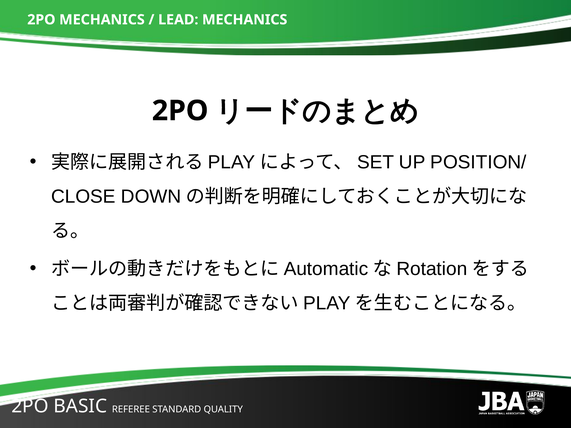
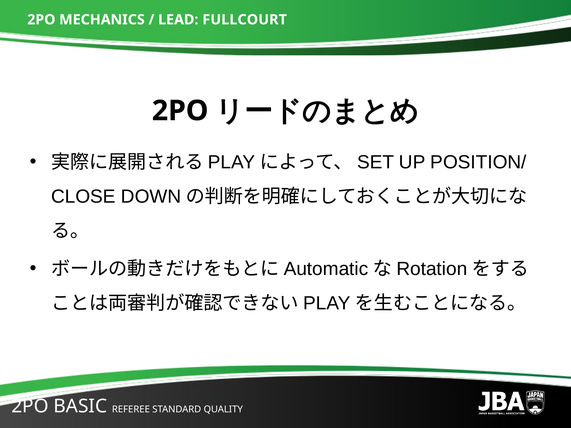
LEAD MECHANICS: MECHANICS -> FULLCOURT (245, 20)
